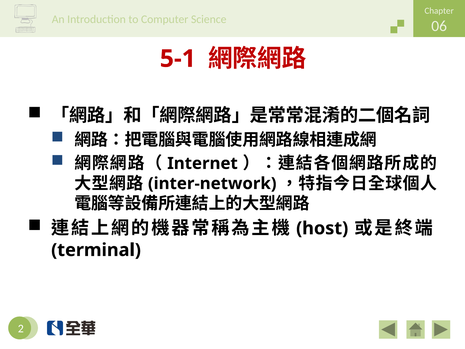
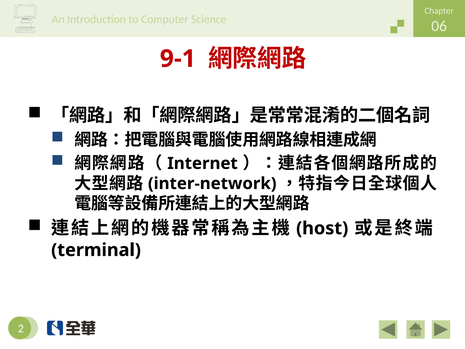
5-1: 5-1 -> 9-1 (178, 59)
